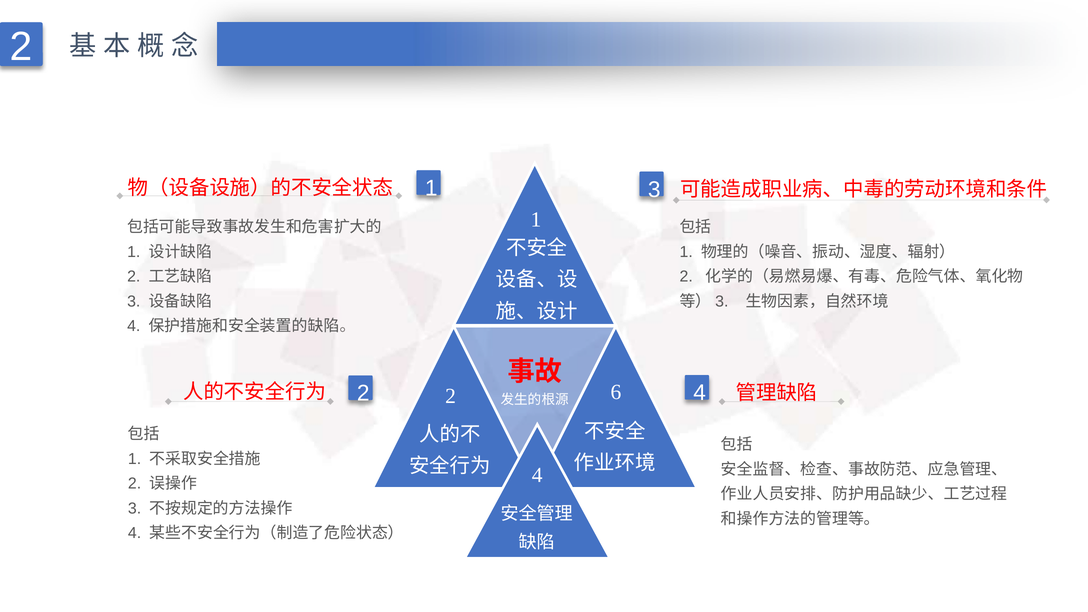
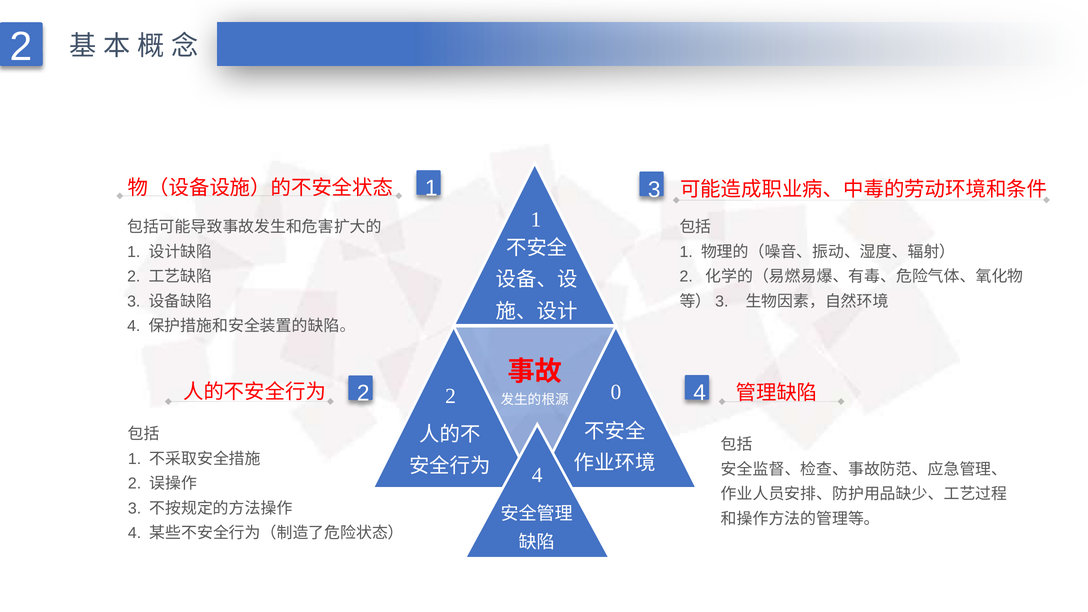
6: 6 -> 0 (616, 392)
